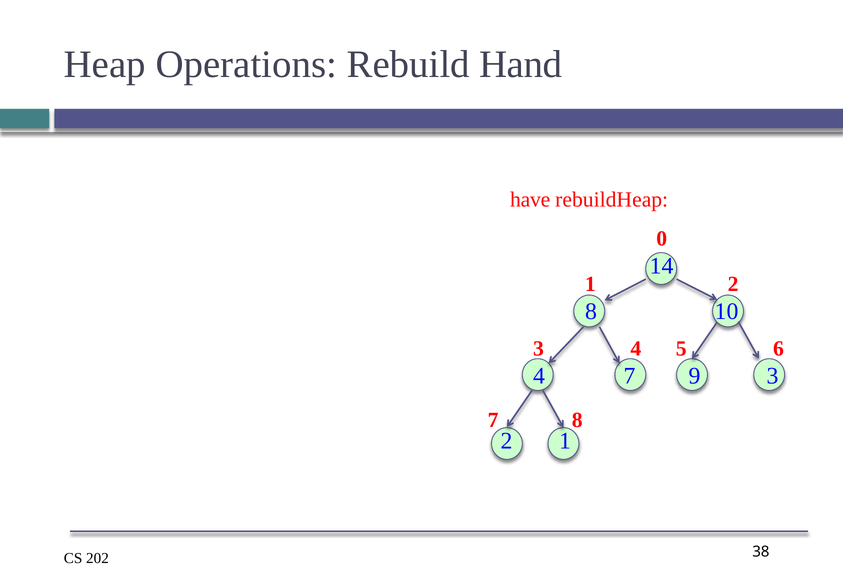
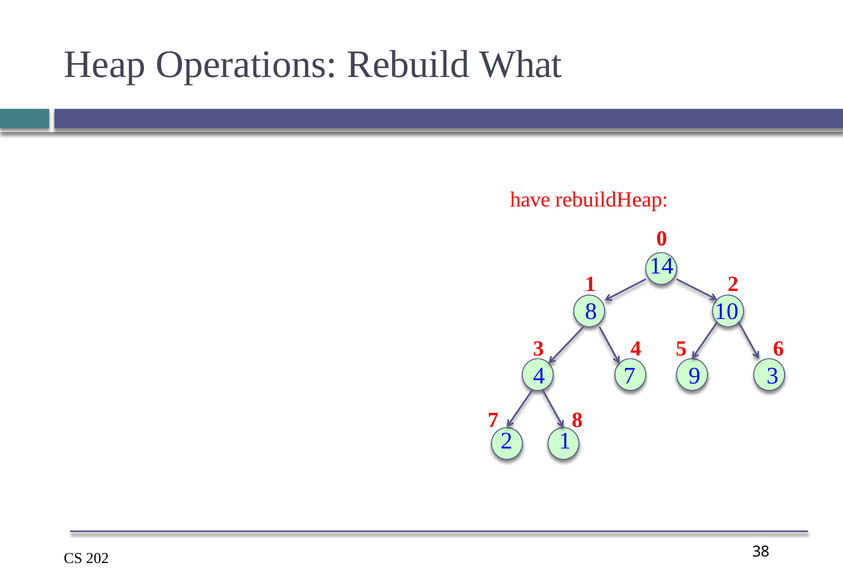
Hand: Hand -> What (521, 64)
